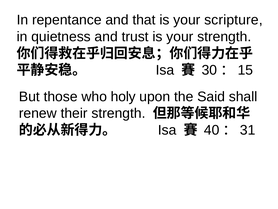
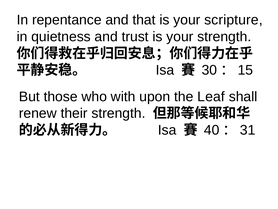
holy: holy -> with (123, 96)
Said: Said -> Leaf (211, 96)
